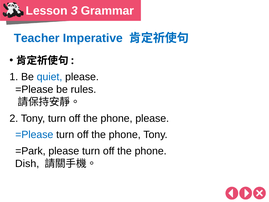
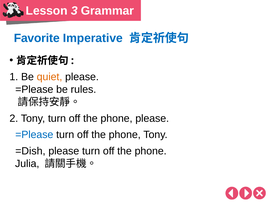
Teacher: Teacher -> Favorite (37, 38)
quiet colour: blue -> orange (50, 77)
=Park: =Park -> =Dish (30, 151)
Dish: Dish -> Julia (27, 163)
